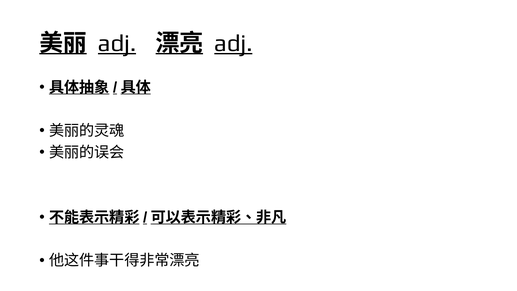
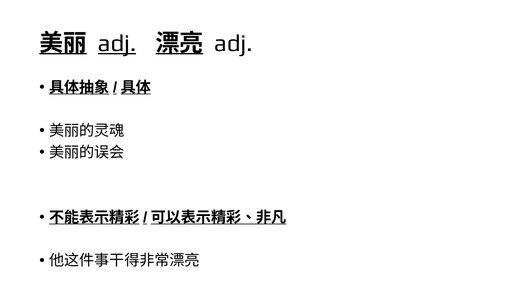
adj underline: present -> none (233, 43)
